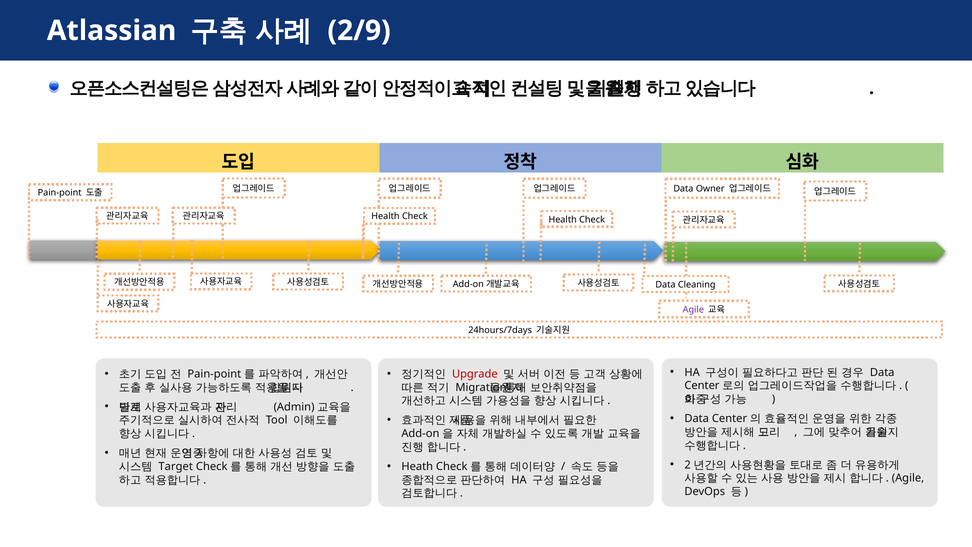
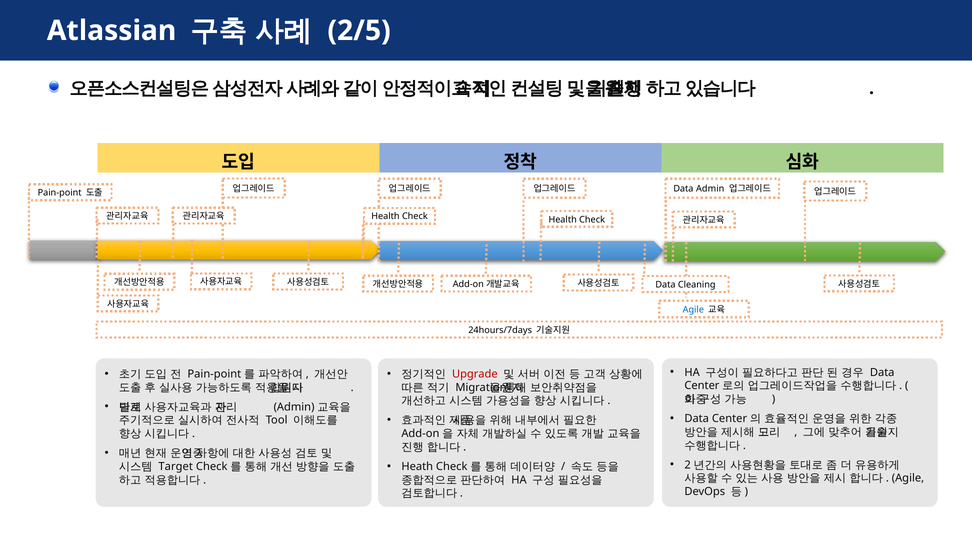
2/9: 2/9 -> 2/5 (359, 31)
Data Owner: Owner -> Admin (710, 189)
Agile colour: purple -> blue (693, 310)
